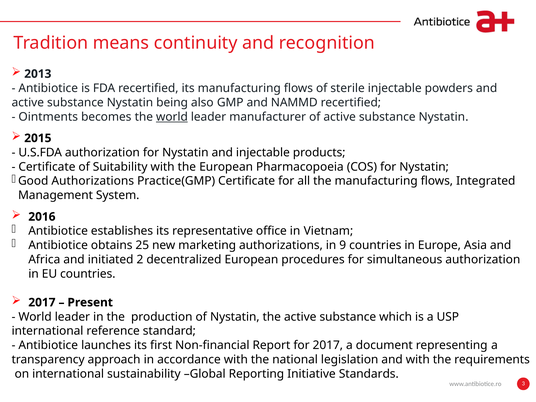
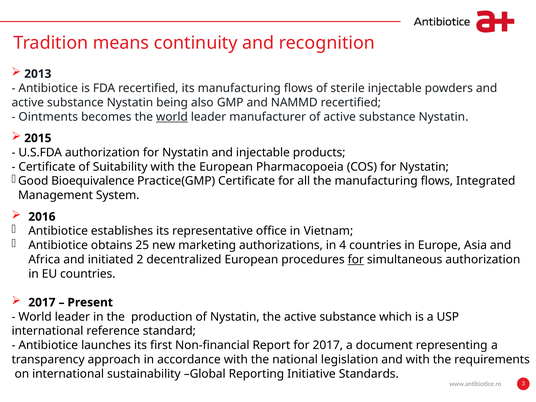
Good Authorizations: Authorizations -> Bioequivalence (93, 181)
9: 9 -> 4 (343, 245)
for underline: none -> present (356, 260)
